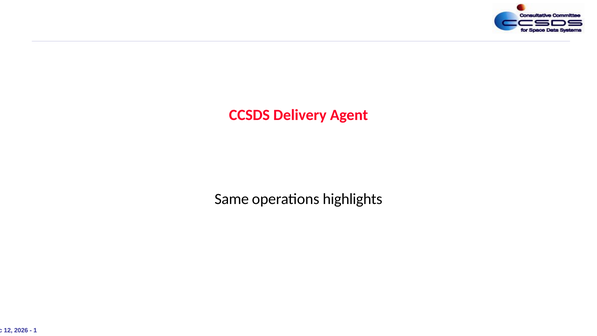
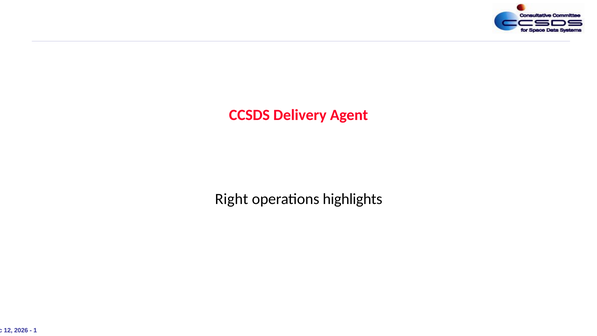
Same: Same -> Right (232, 199)
